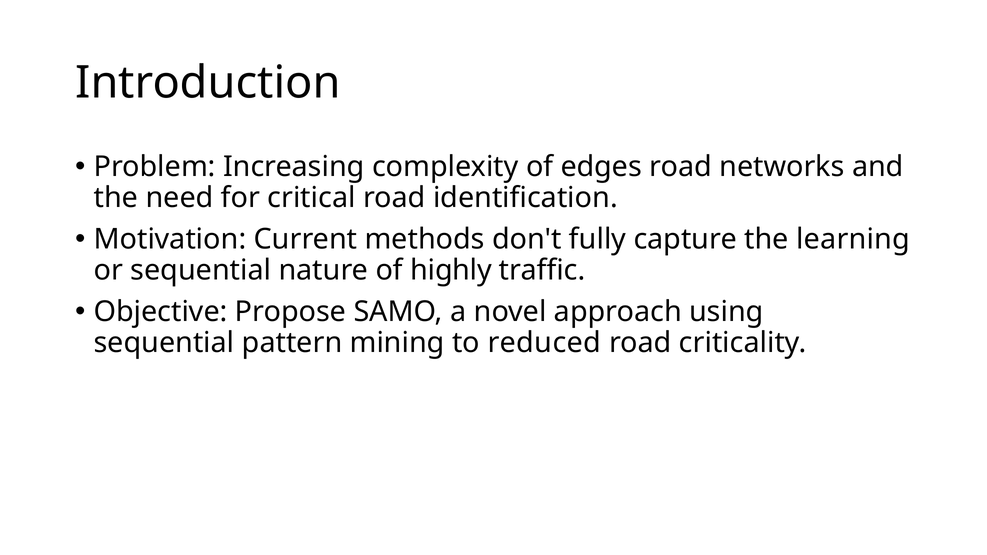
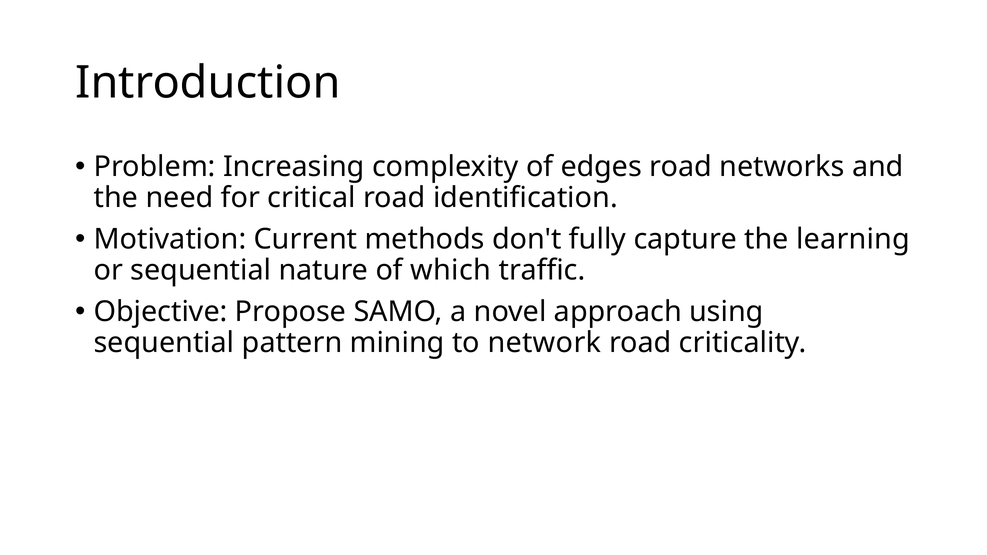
highly: highly -> which (451, 270)
reduced: reduced -> network (544, 343)
